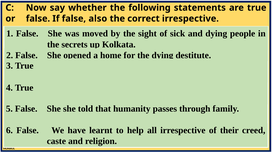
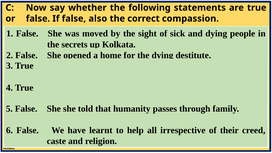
correct irrespective: irrespective -> compassion (190, 19)
